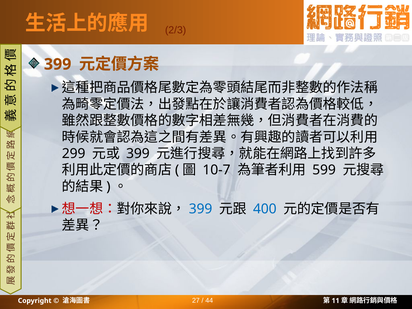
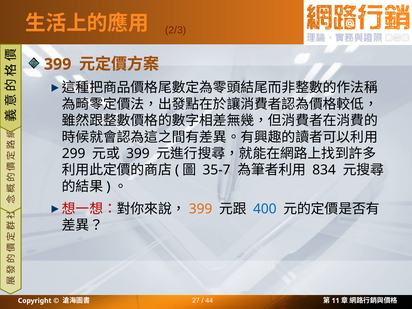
10-7: 10-7 -> 35-7 (217, 170)
599: 599 -> 834 (324, 170)
399 colour: blue -> orange (201, 209)
